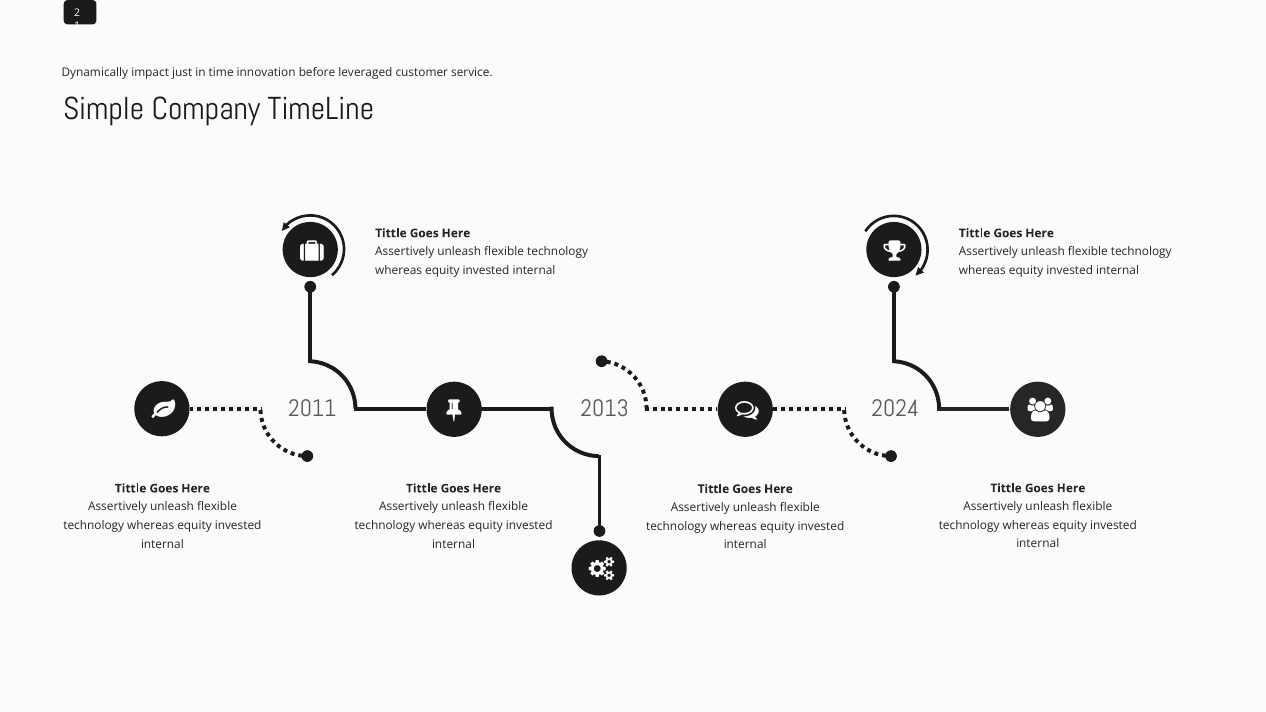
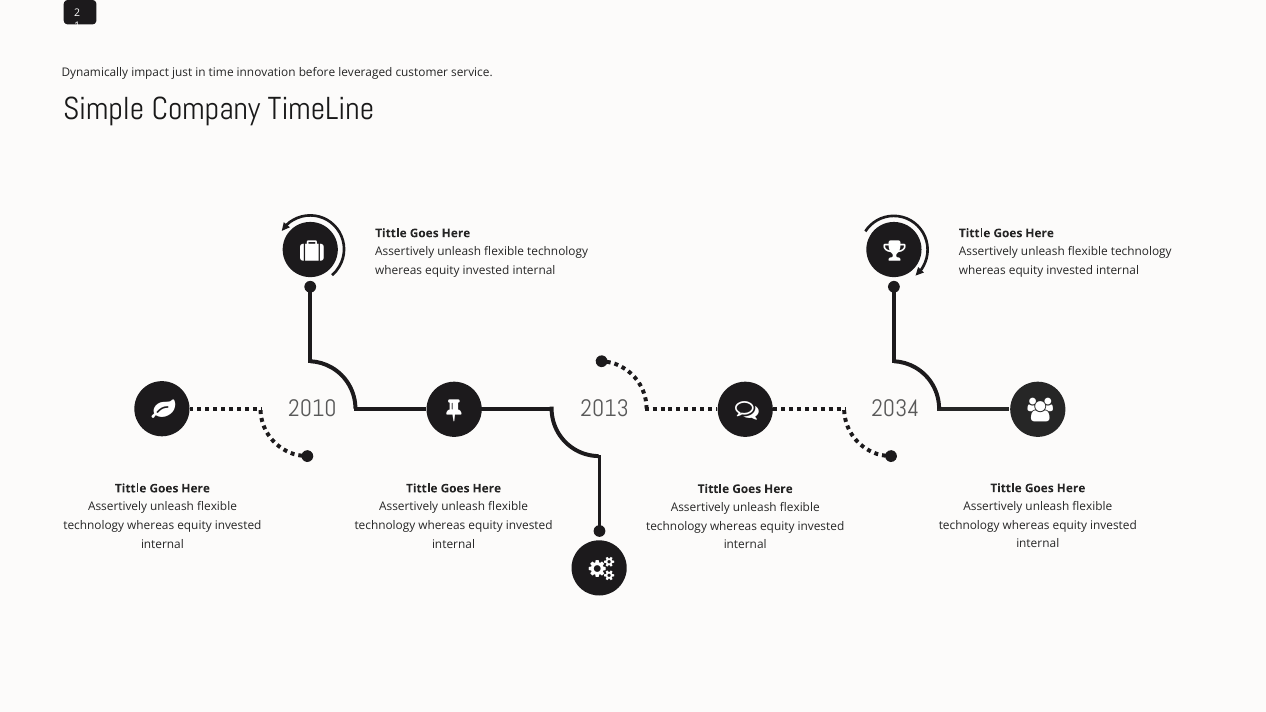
2011: 2011 -> 2010 (312, 409)
2024: 2024 -> 2034 (895, 409)
